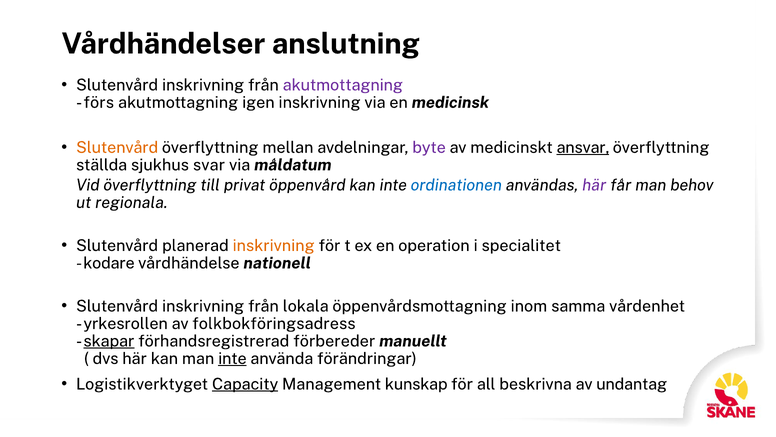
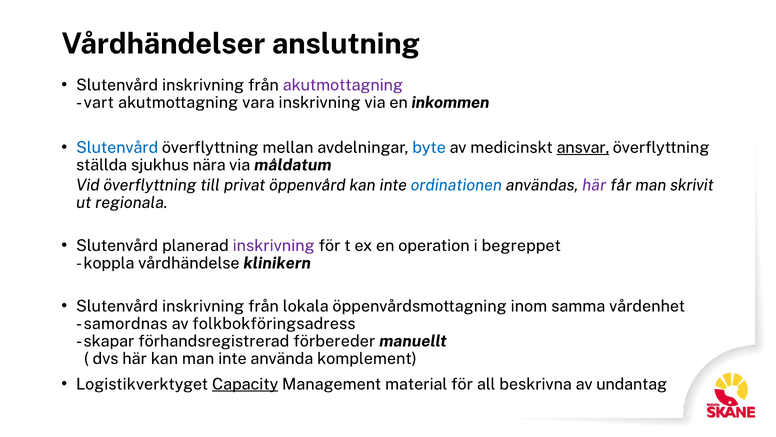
förs: förs -> vart (99, 102)
igen: igen -> vara (258, 102)
medicinsk: medicinsk -> inkommen (450, 102)
Slutenvård colour: orange -> blue (117, 147)
byte colour: purple -> blue (429, 147)
svar: svar -> nära (209, 165)
behov: behov -> skrivit (692, 185)
inskrivning colour: orange -> purple (274, 245)
specialitet: specialitet -> begreppet (521, 245)
kodare: kodare -> koppla (109, 263)
nationell: nationell -> klinikern (277, 263)
yrkesrollen: yrkesrollen -> samordnas (126, 323)
skapar underline: present -> none (109, 341)
inte underline: present -> none (232, 358)
förändringar: förändringar -> komplement (367, 358)
kunskap: kunskap -> material (416, 384)
